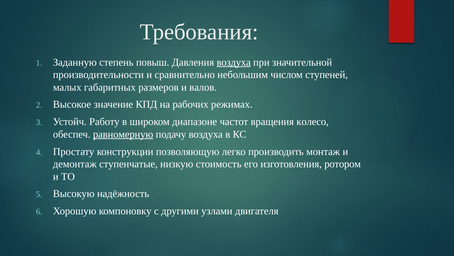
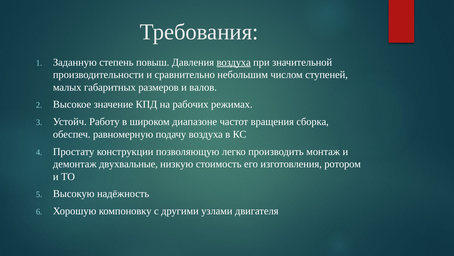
колесо: колесо -> сборка (313, 122)
равномерную underline: present -> none (123, 134)
ступенчатые: ступенчатые -> двухвальные (128, 164)
